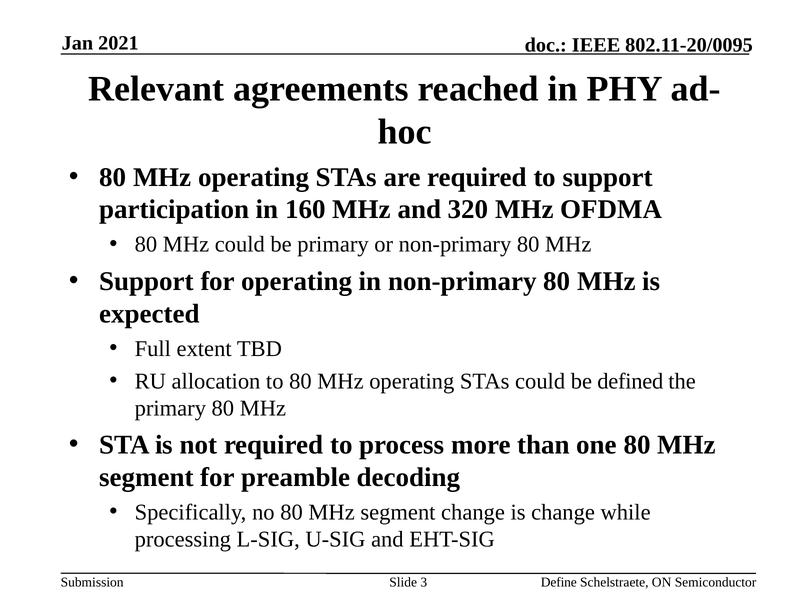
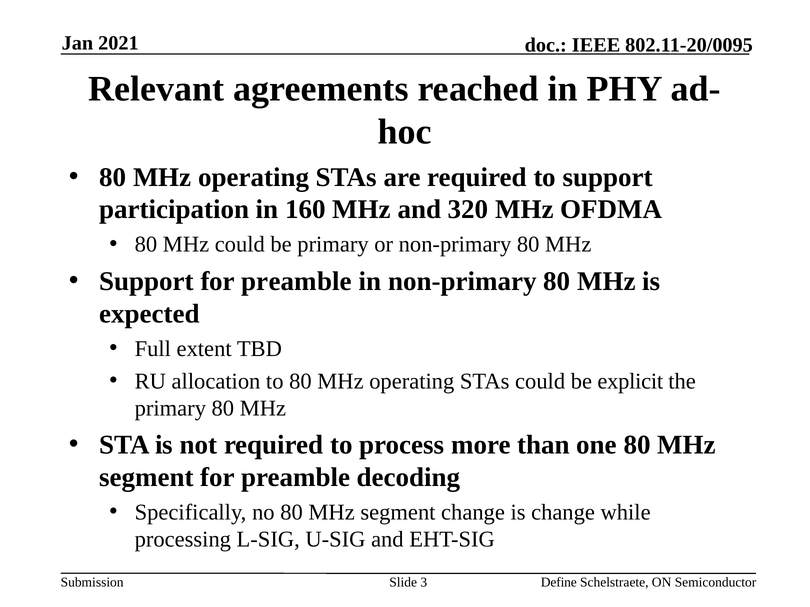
Support for operating: operating -> preamble (297, 281)
defined: defined -> explicit (630, 381)
